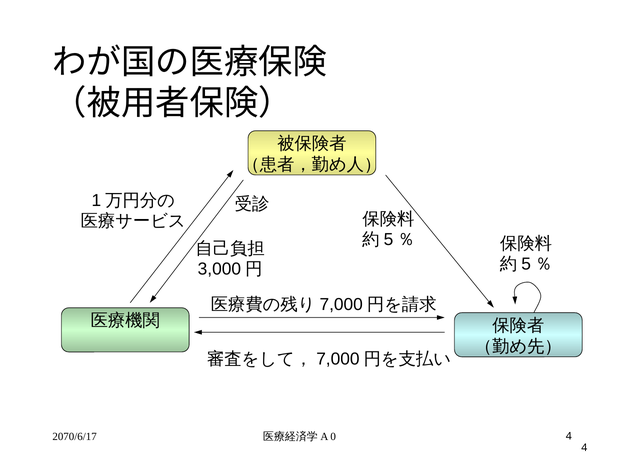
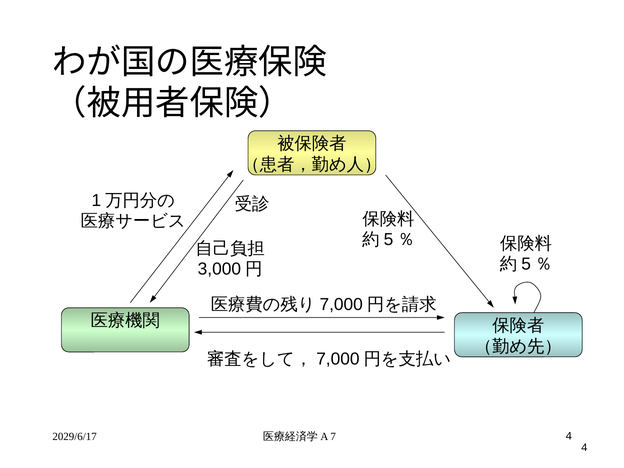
2070/6/17: 2070/6/17 -> 2029/6/17 (75, 437)
0: 0 -> 7 (333, 437)
